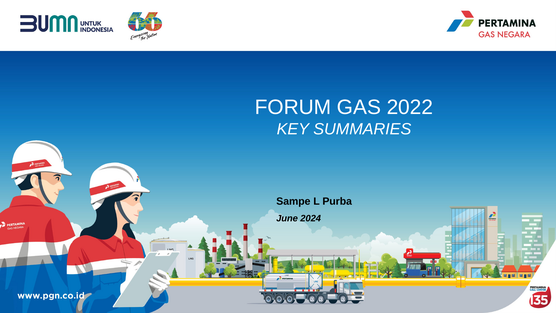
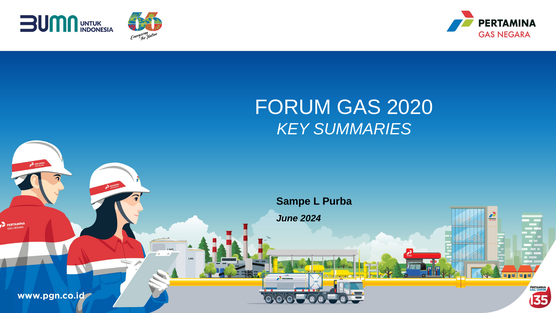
2022: 2022 -> 2020 (410, 107)
